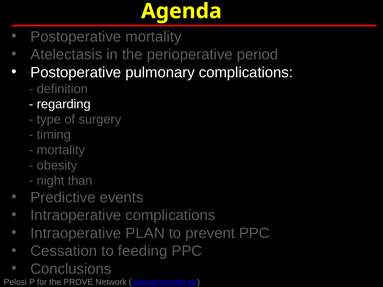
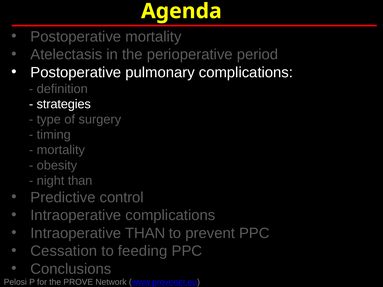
regarding: regarding -> strategies (64, 104)
events: events -> control (122, 198)
Intraoperative PLAN: PLAN -> THAN (145, 233)
